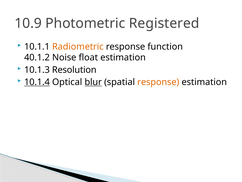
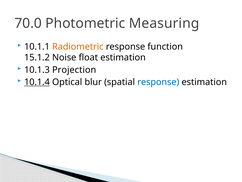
10.9: 10.9 -> 70.0 (28, 23)
Registered: Registered -> Measuring (164, 23)
40.1.2: 40.1.2 -> 15.1.2 (37, 57)
Resolution: Resolution -> Projection (74, 70)
blur underline: present -> none (93, 82)
response colour: orange -> blue (158, 82)
